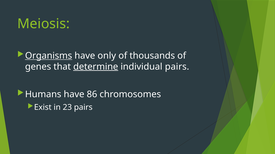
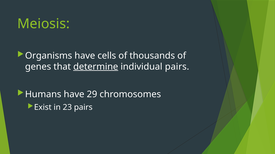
Organisms underline: present -> none (49, 56)
only: only -> cells (107, 56)
86: 86 -> 29 (92, 95)
